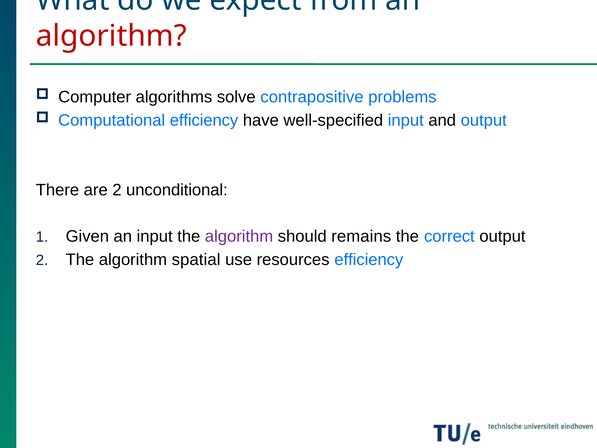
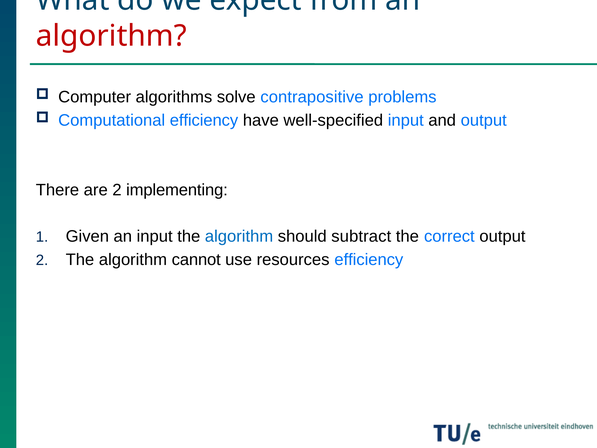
unconditional: unconditional -> implementing (177, 190)
algorithm colour: purple -> blue (239, 236)
remains: remains -> subtract (361, 236)
spatial: spatial -> cannot (196, 259)
